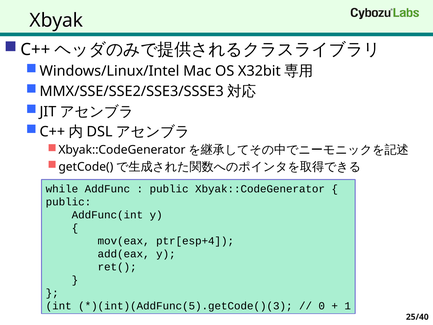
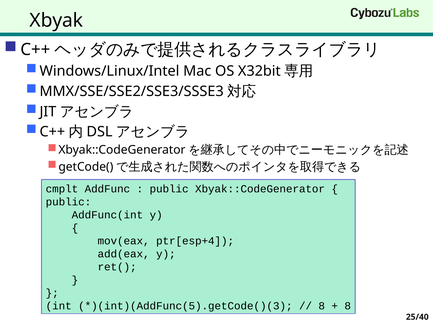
while: while -> cmplt (62, 189)
0: 0 -> 8 (322, 306)
1: 1 -> 8 (348, 306)
